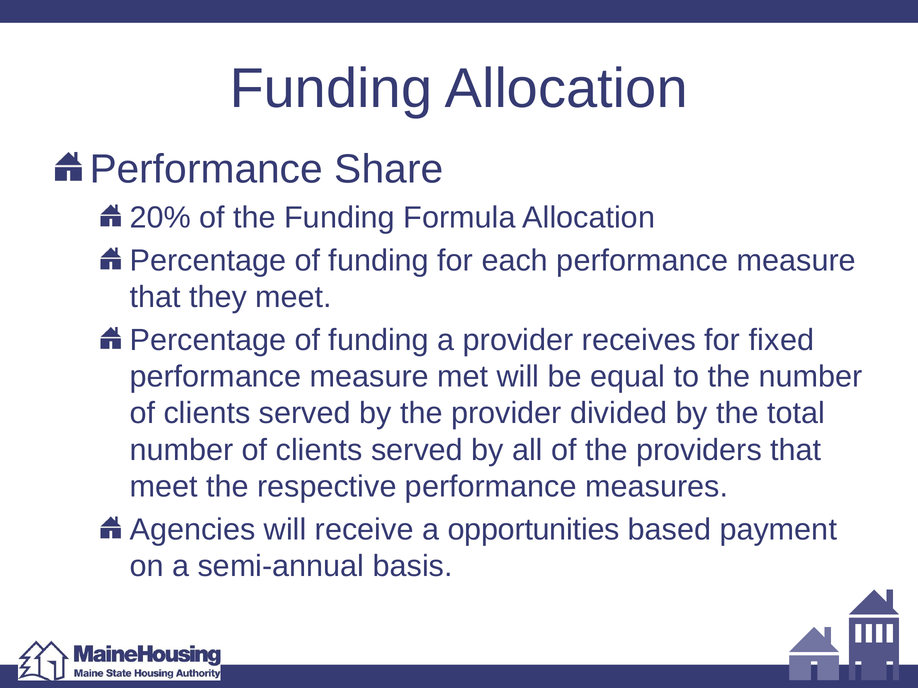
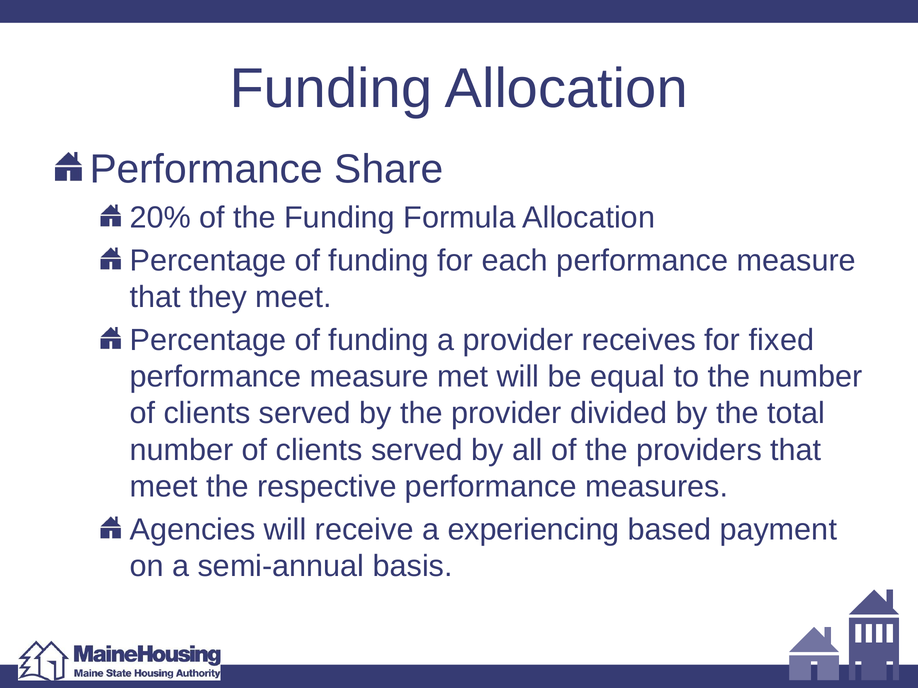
opportunities: opportunities -> experiencing (534, 530)
